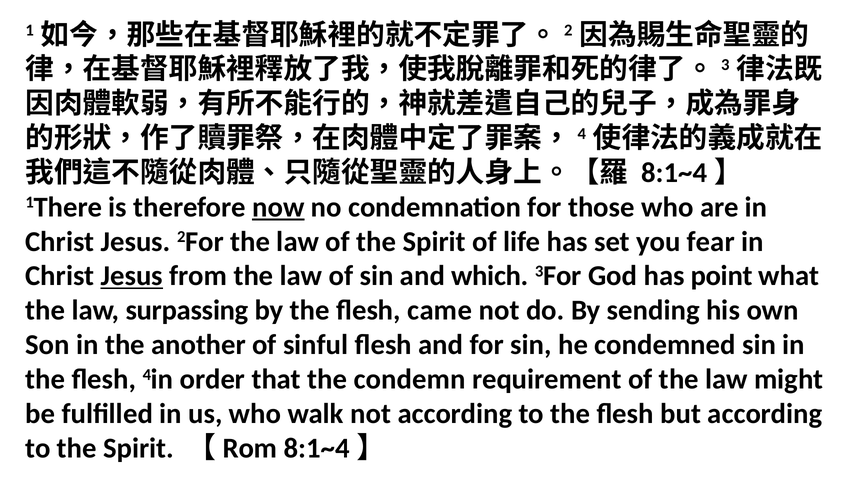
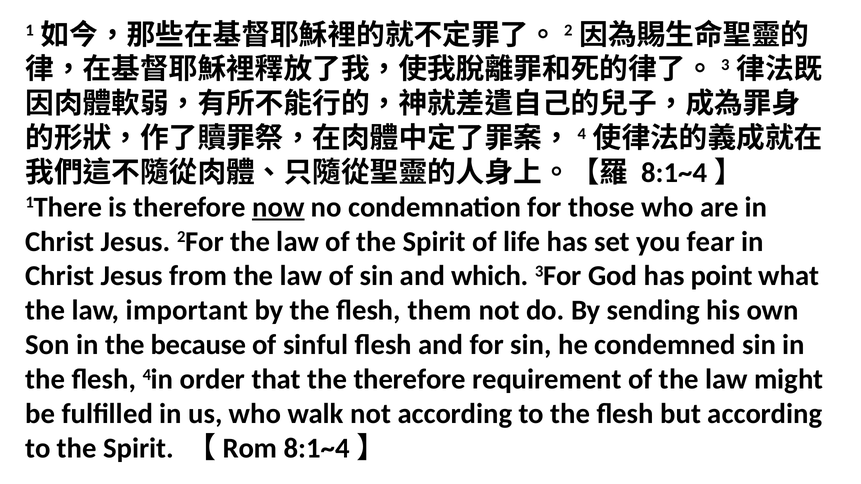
Jesus underline: present -> none (132, 276)
surpassing: surpassing -> important (187, 311)
came: came -> them (440, 311)
another: another -> because (199, 345)
the condemn: condemn -> therefore (410, 379)
